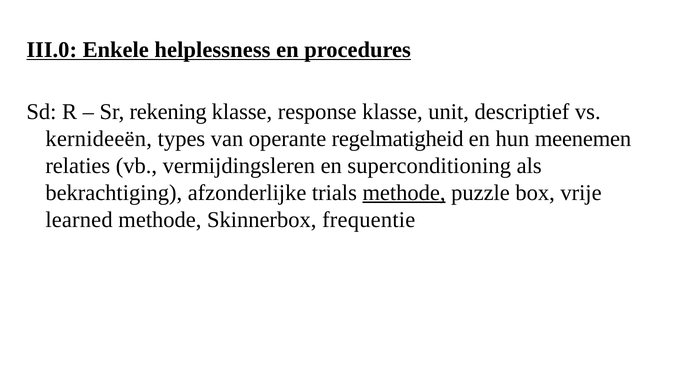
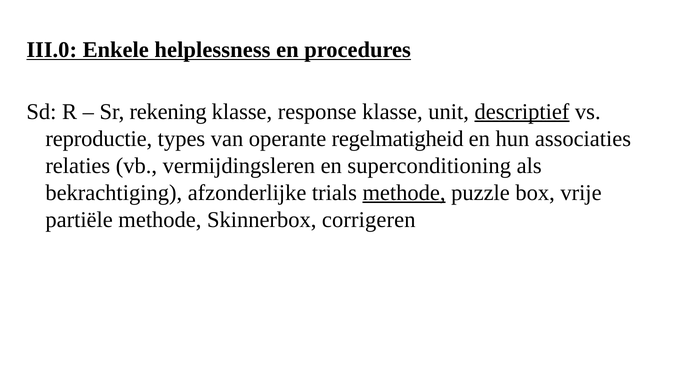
descriptief underline: none -> present (522, 111)
kernideeën: kernideeën -> reproductie (99, 138)
meenemen: meenemen -> associaties (583, 138)
learned: learned -> partiële (79, 219)
frequentie: frequentie -> corrigeren (369, 219)
